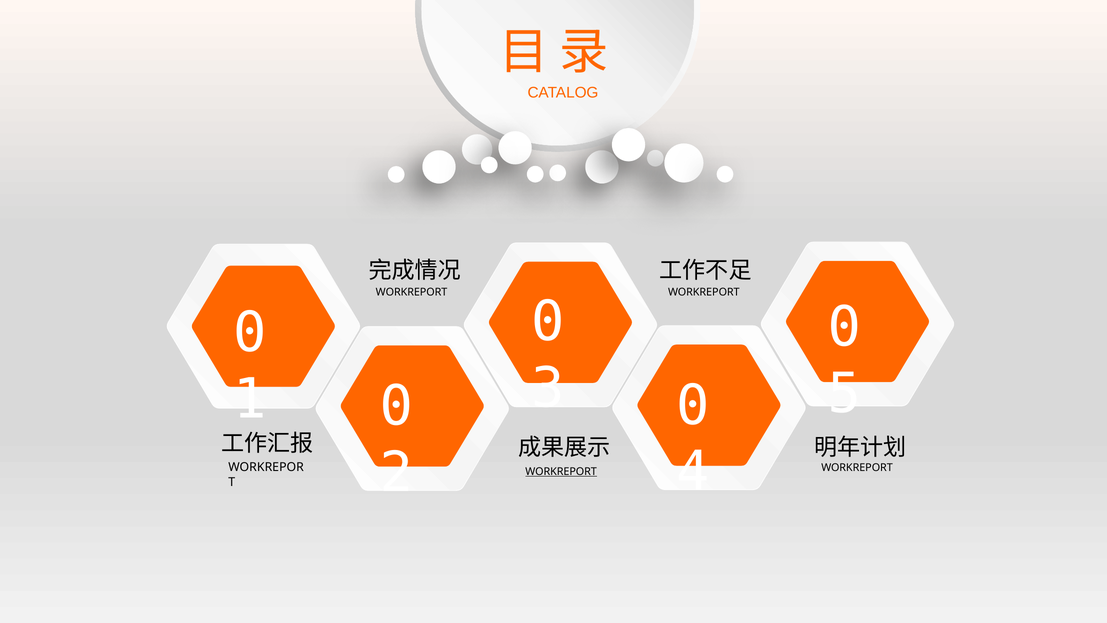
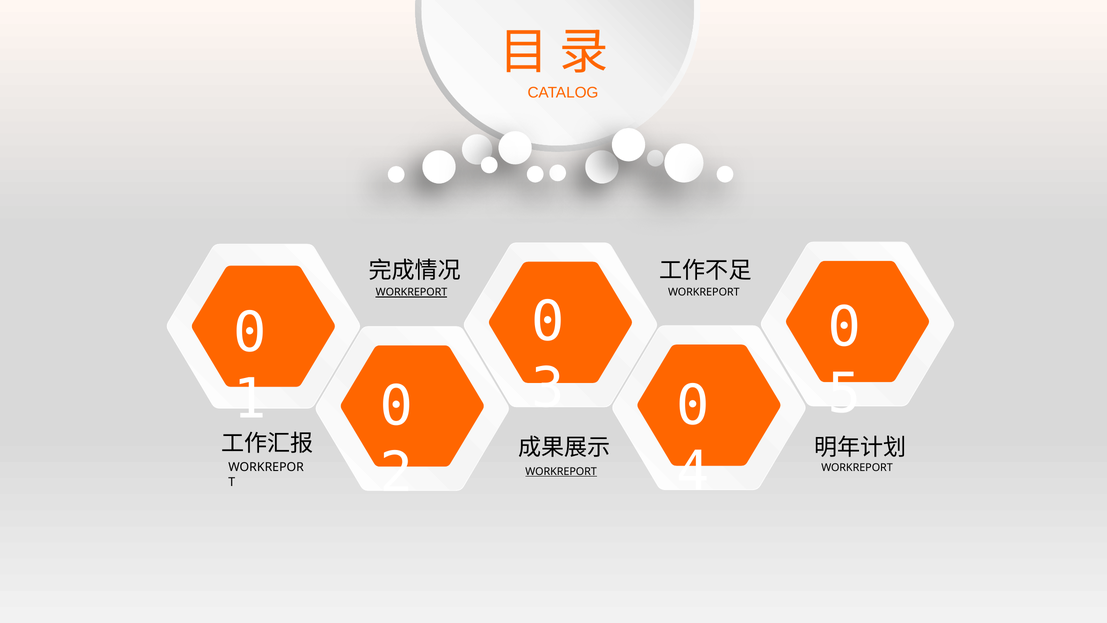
WORKREPORT underline: none -> present (412, 292)
